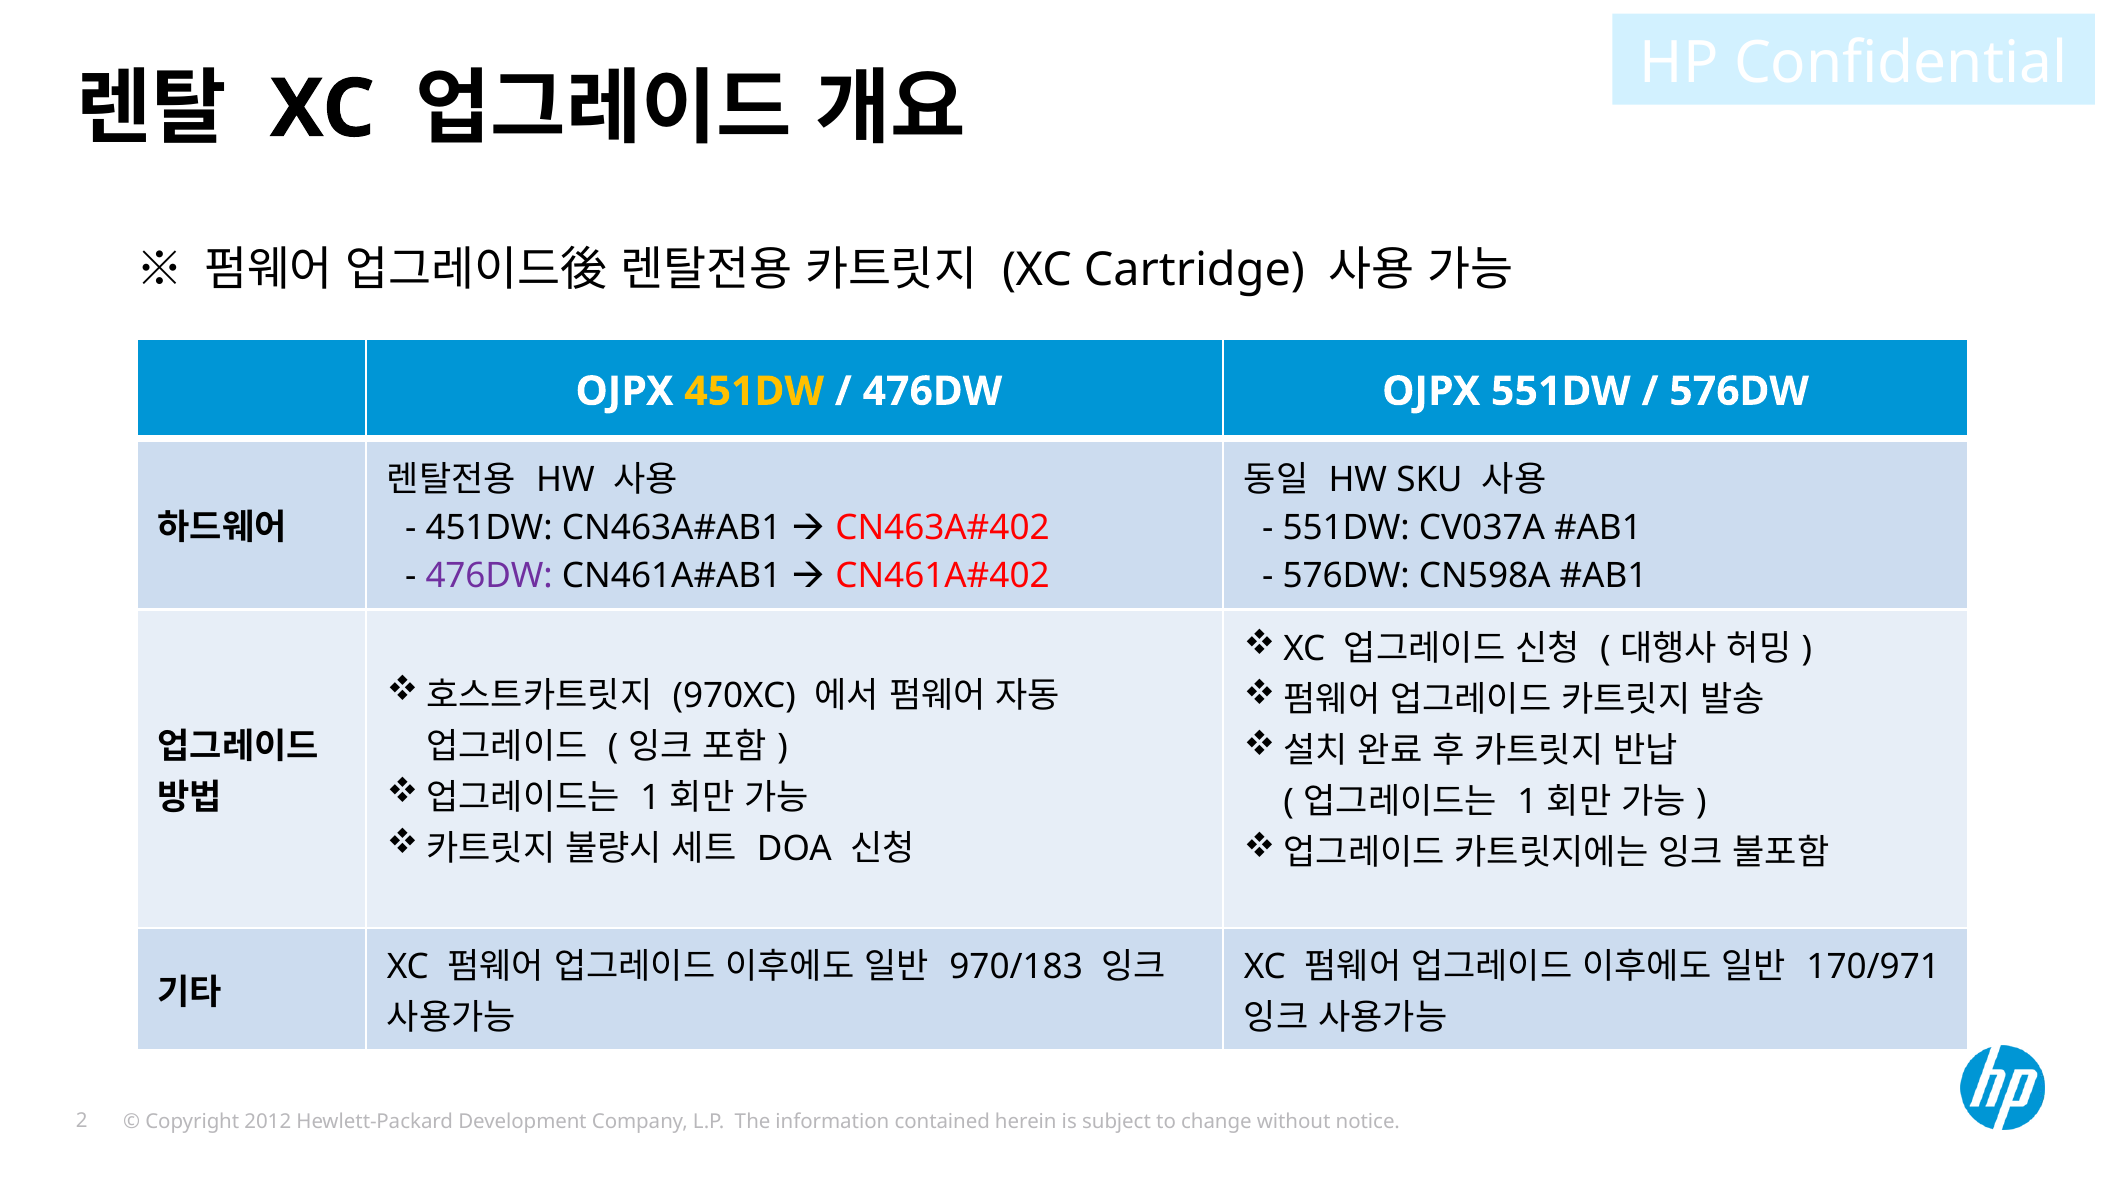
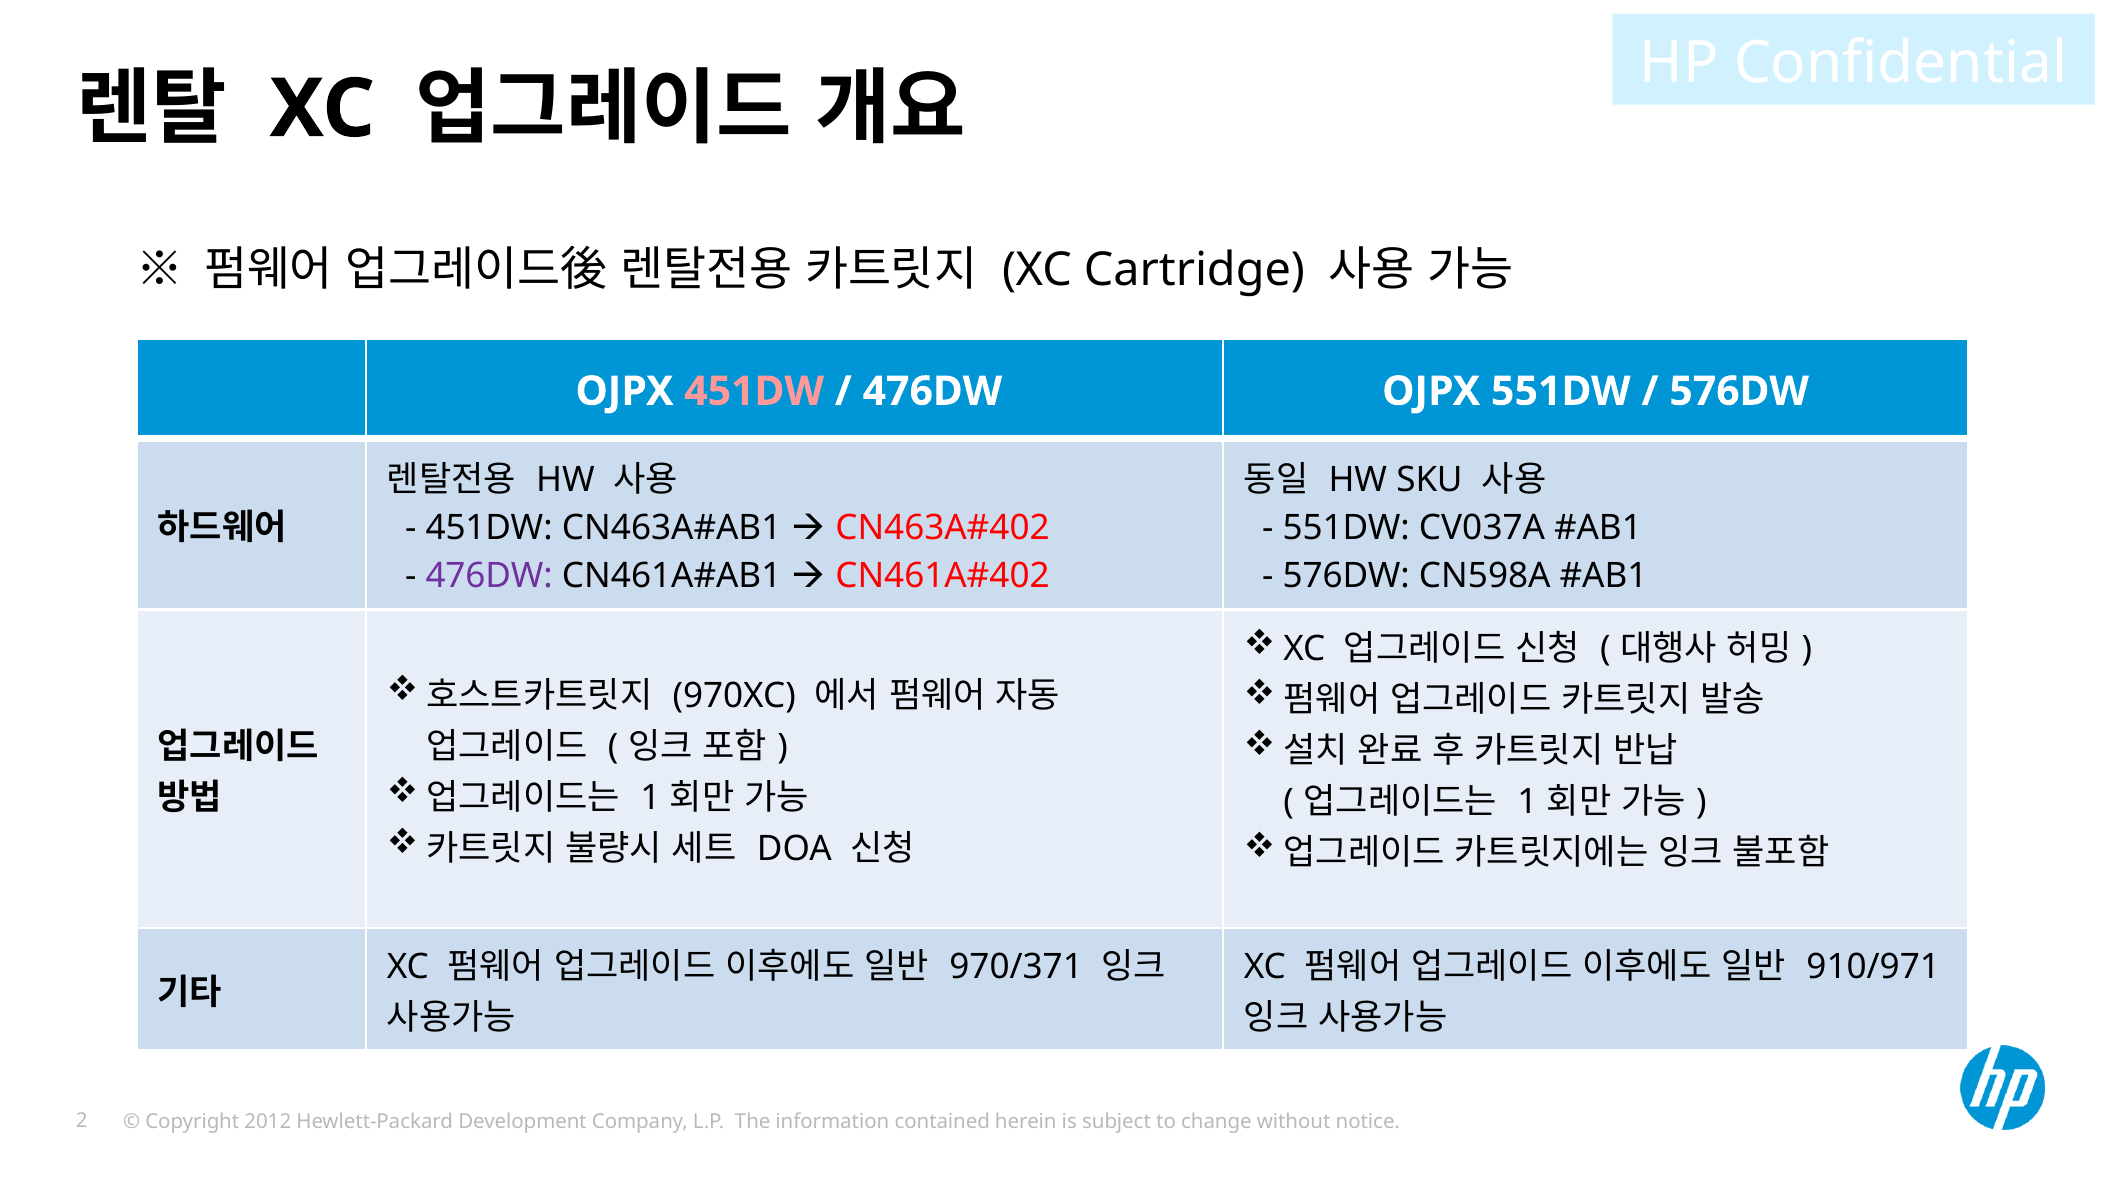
451DW colour: yellow -> pink (754, 391)
970/183: 970/183 -> 970/371 (1016, 967)
170/971: 170/971 -> 910/971 (1873, 967)
